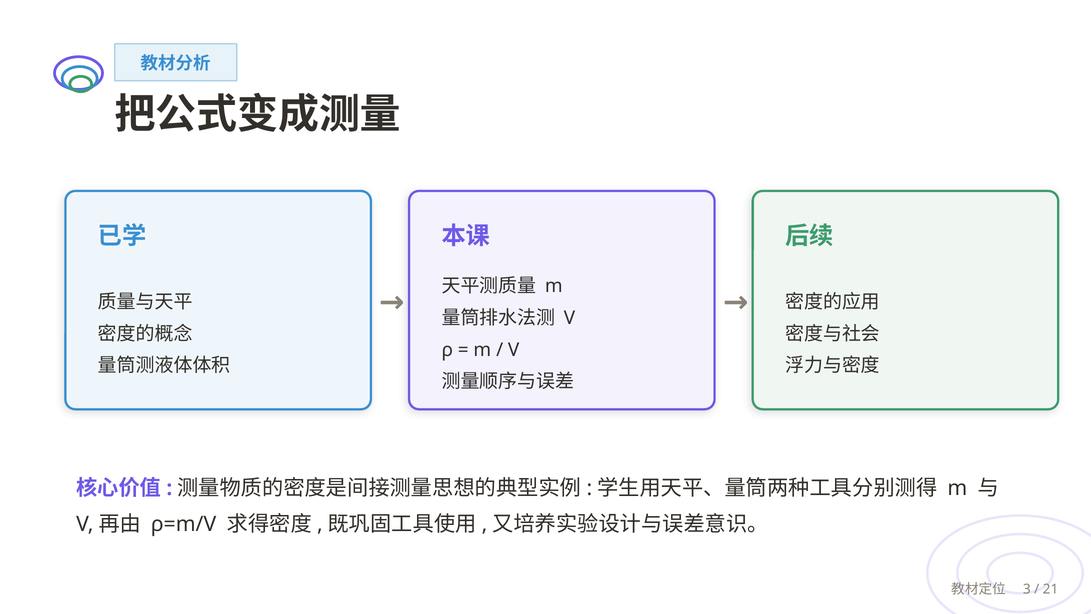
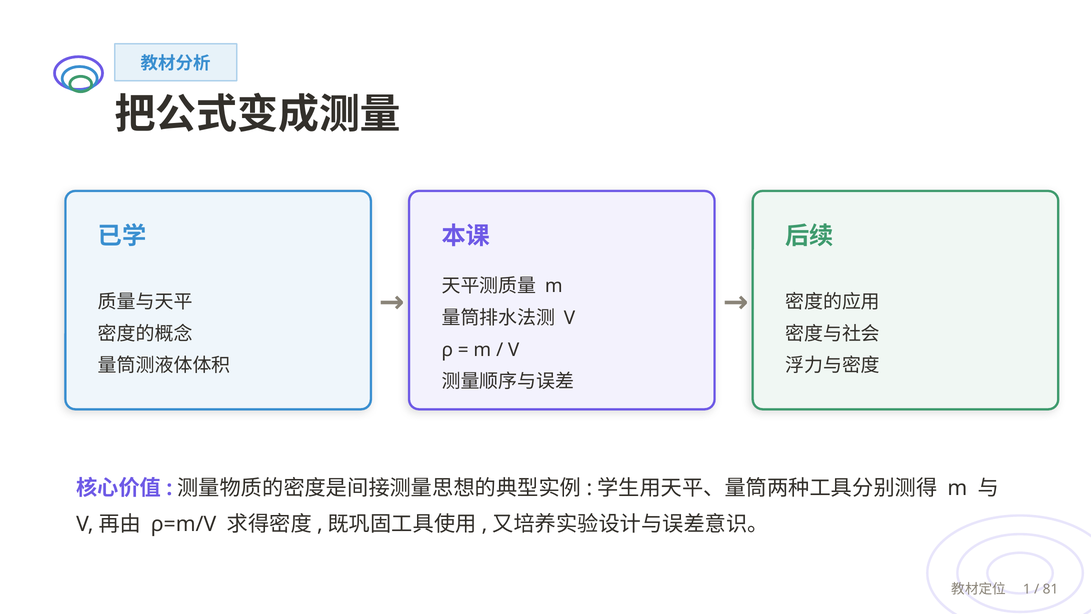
3: 3 -> 1 (1027, 589)
21: 21 -> 81 (1051, 589)
